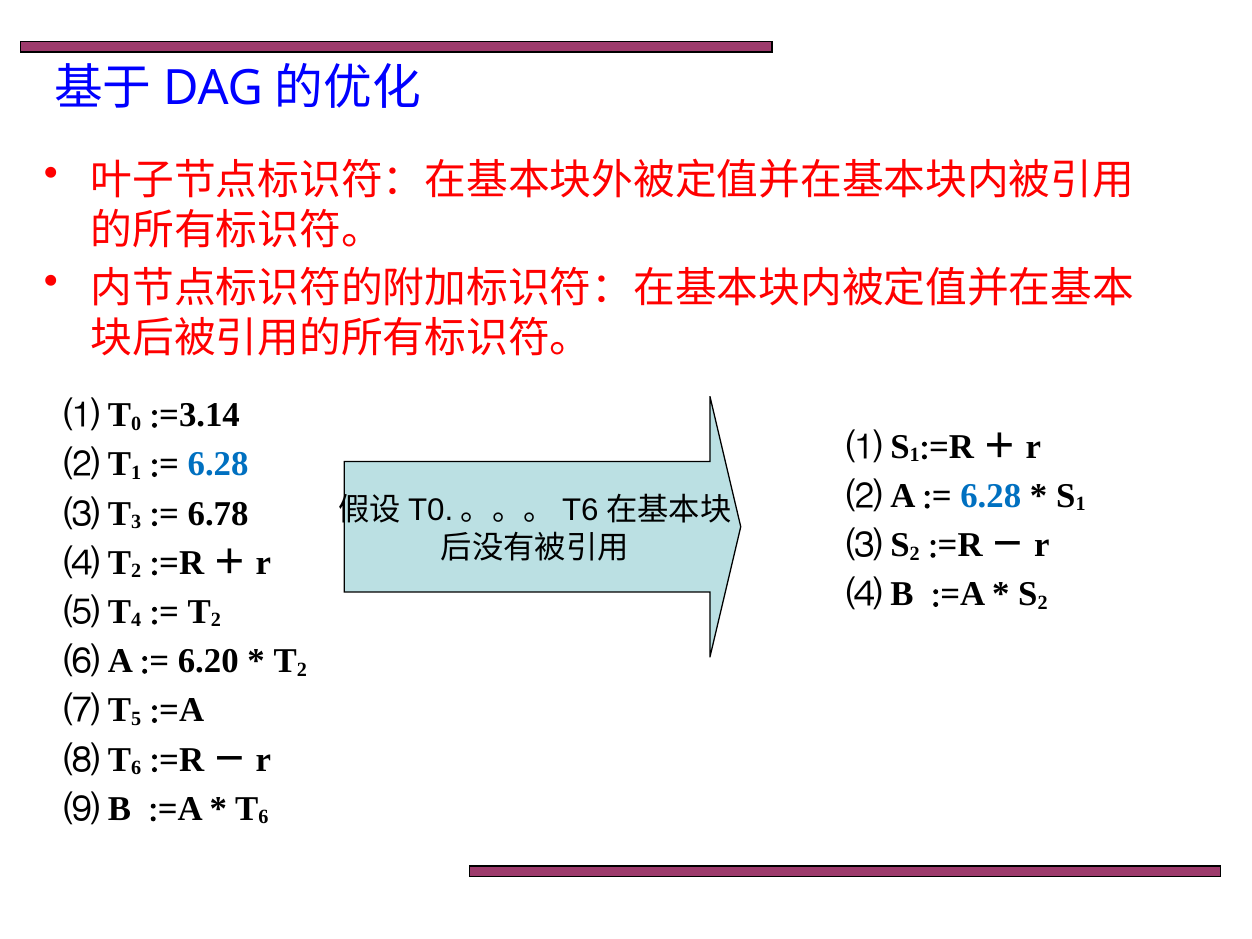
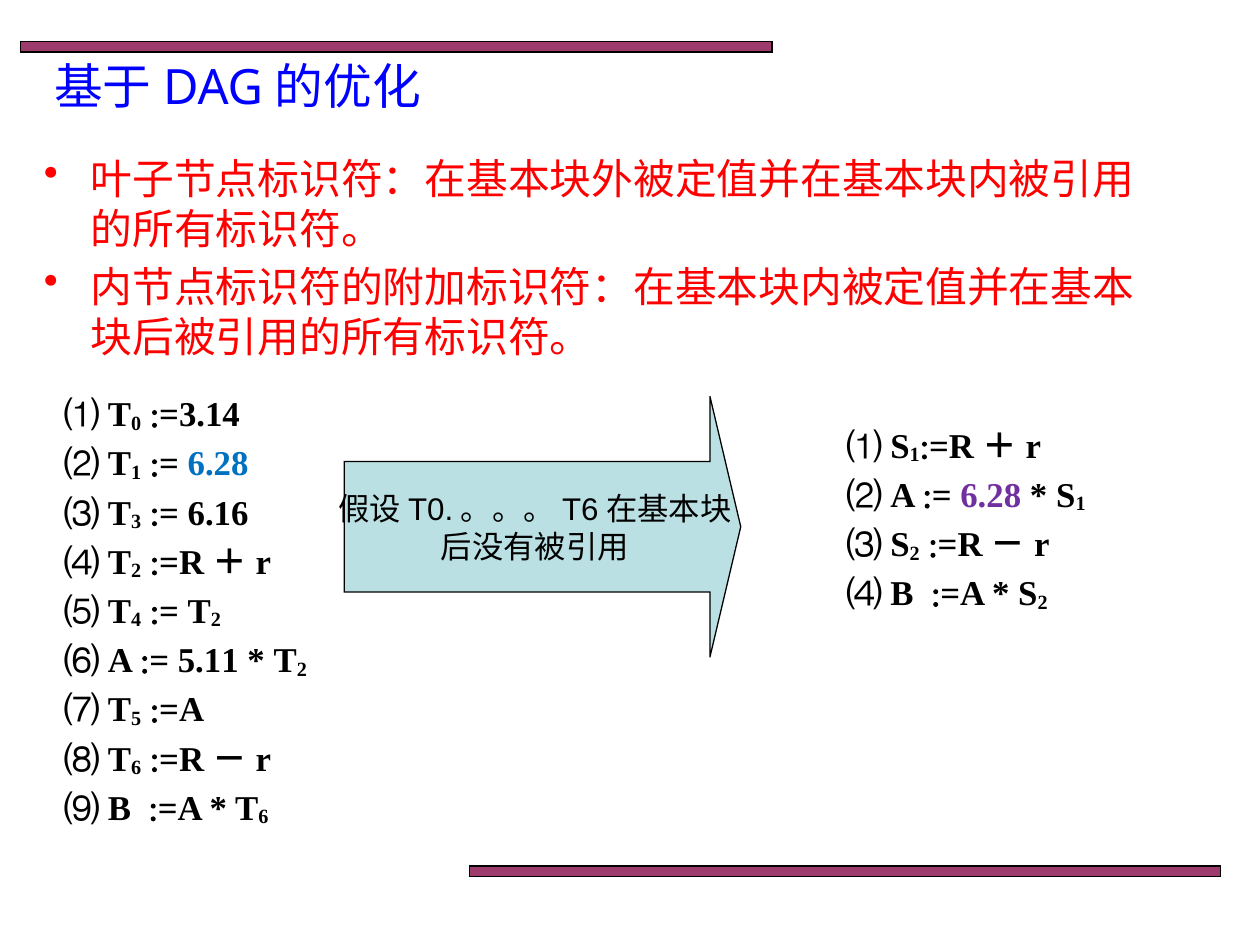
6.28 colour: blue -> purple (991, 496)
6.78: 6.78 -> 6.16 (218, 514)
6.20: 6.20 -> 5.11 (208, 661)
